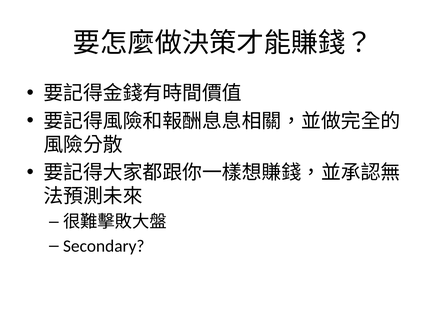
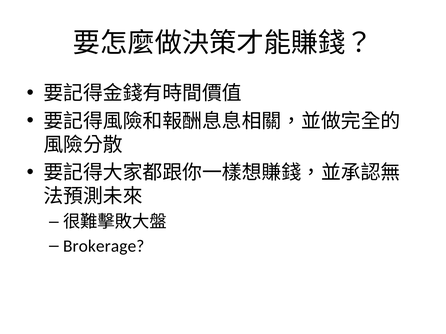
Secondary: Secondary -> Brokerage (104, 247)
